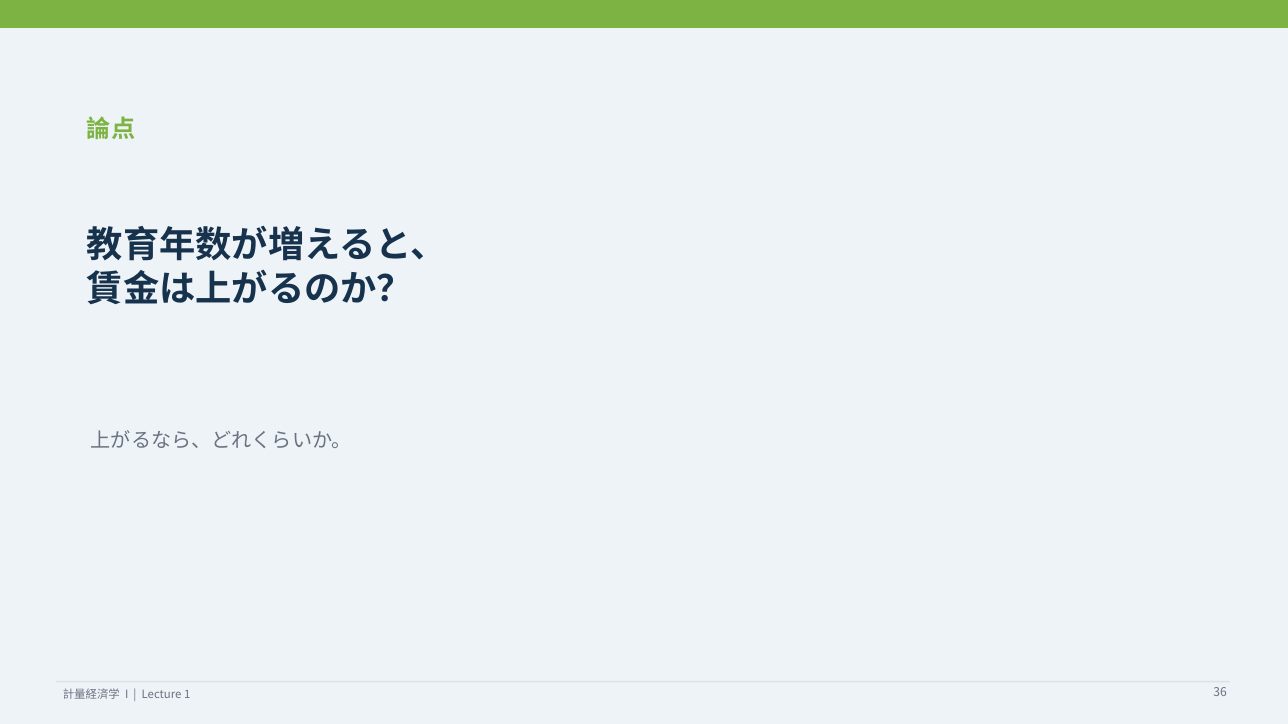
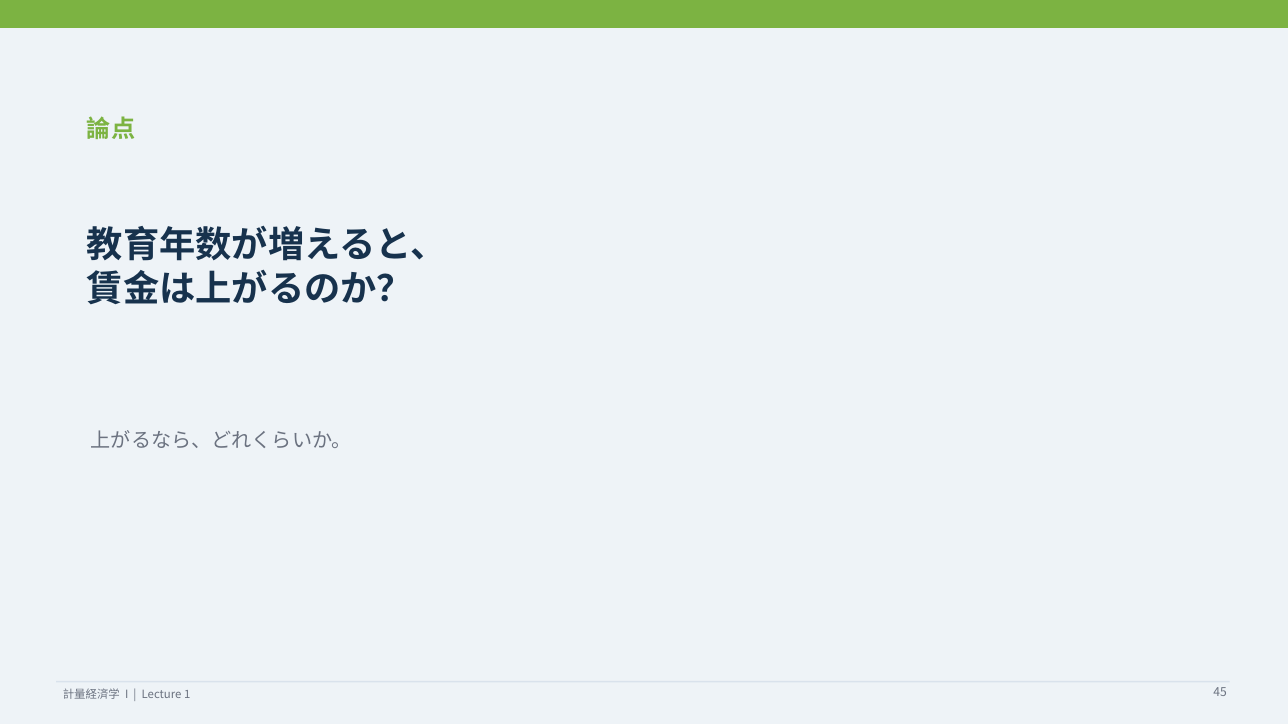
36: 36 -> 45 (1220, 693)
